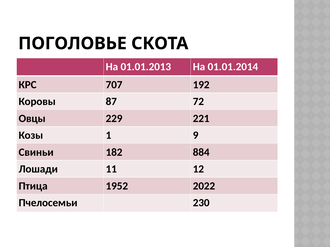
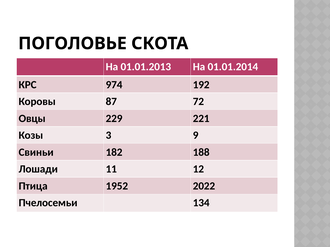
707: 707 -> 974 (114, 85)
1: 1 -> 3 (109, 136)
884: 884 -> 188 (201, 153)
230: 230 -> 134 (201, 203)
